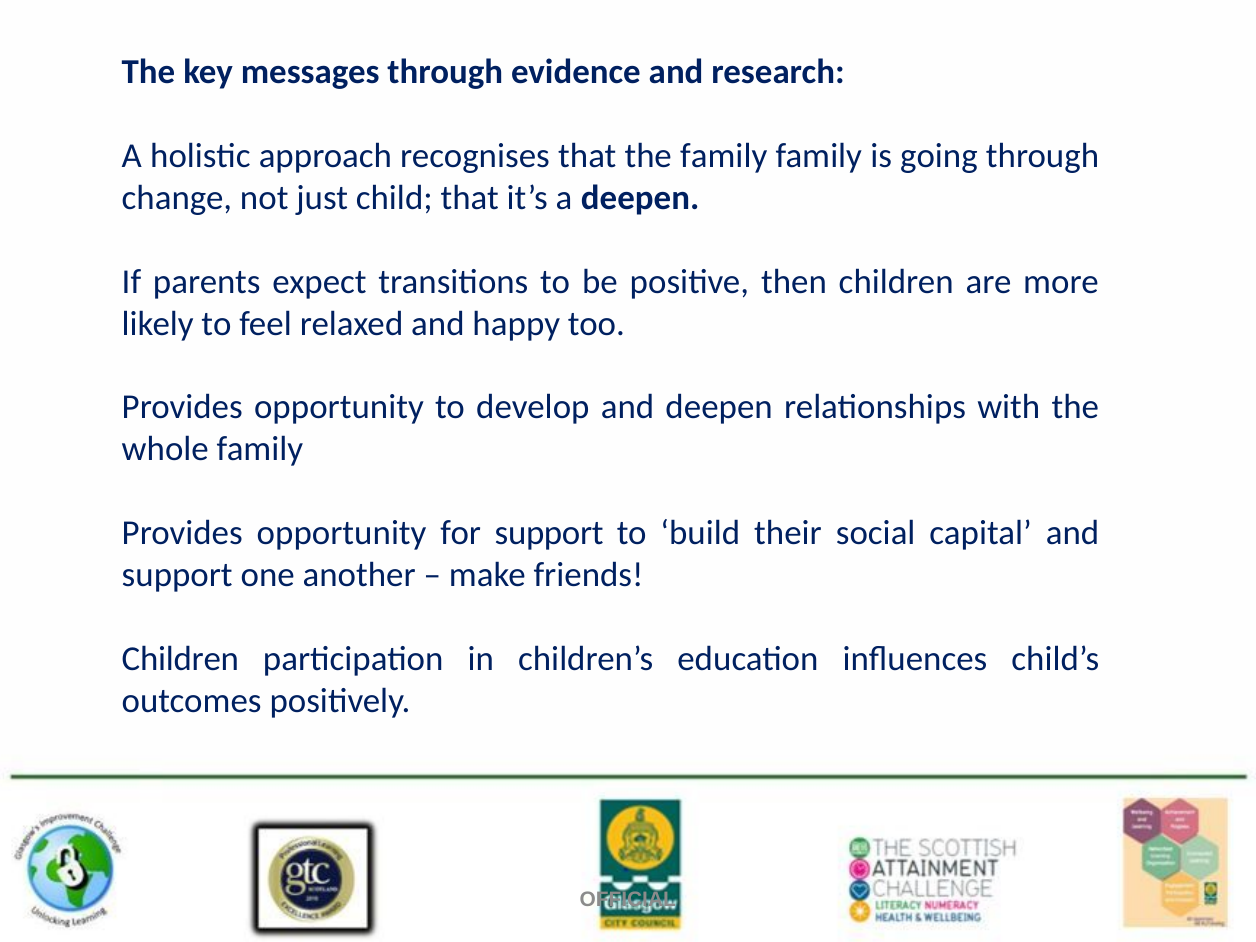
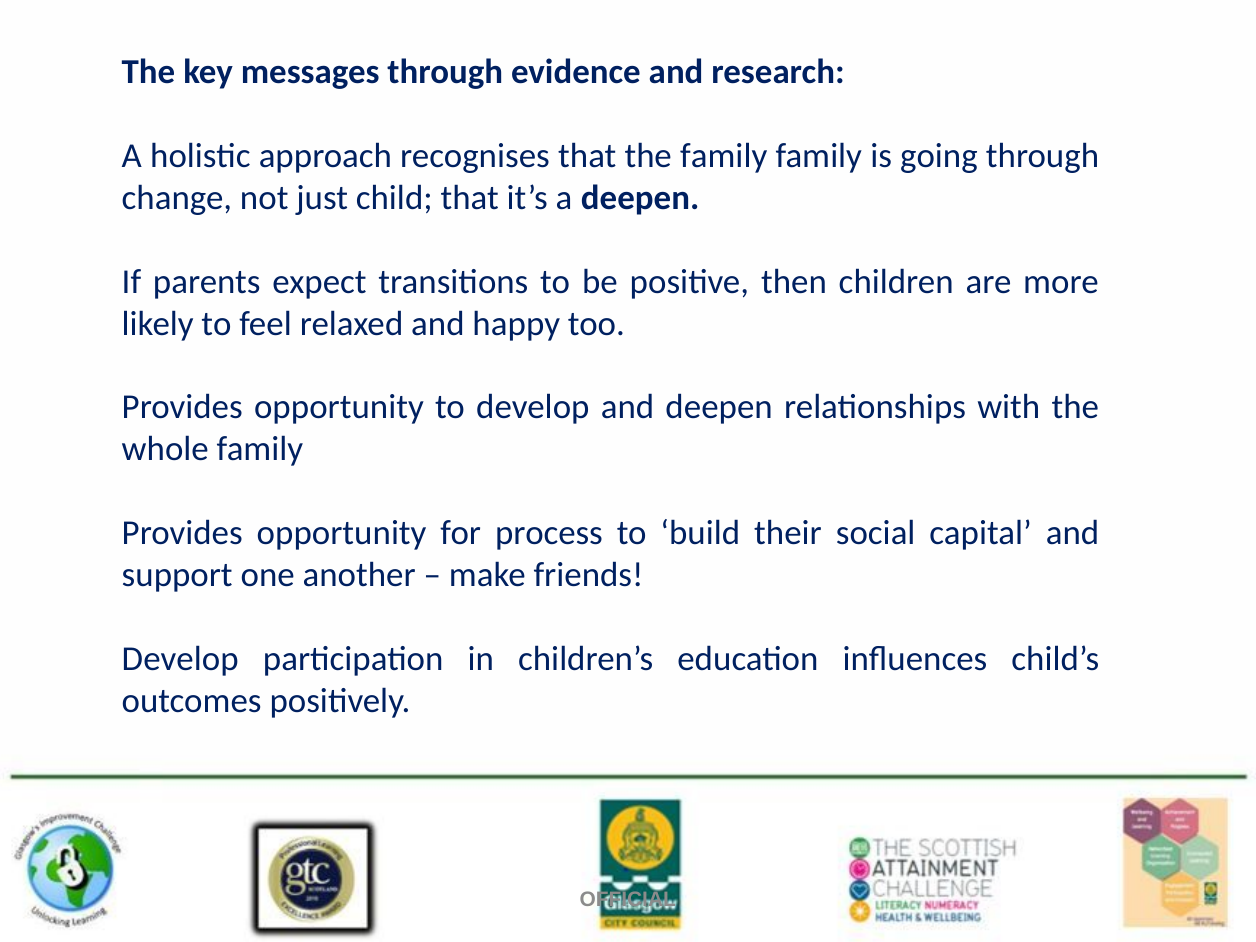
for support: support -> process (549, 533)
Children: Children -> Develop (180, 659)
